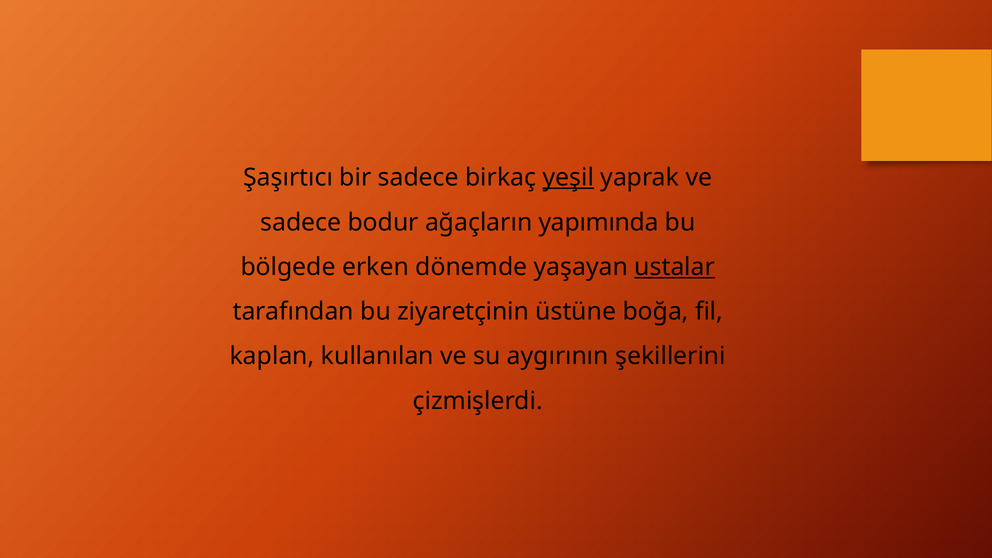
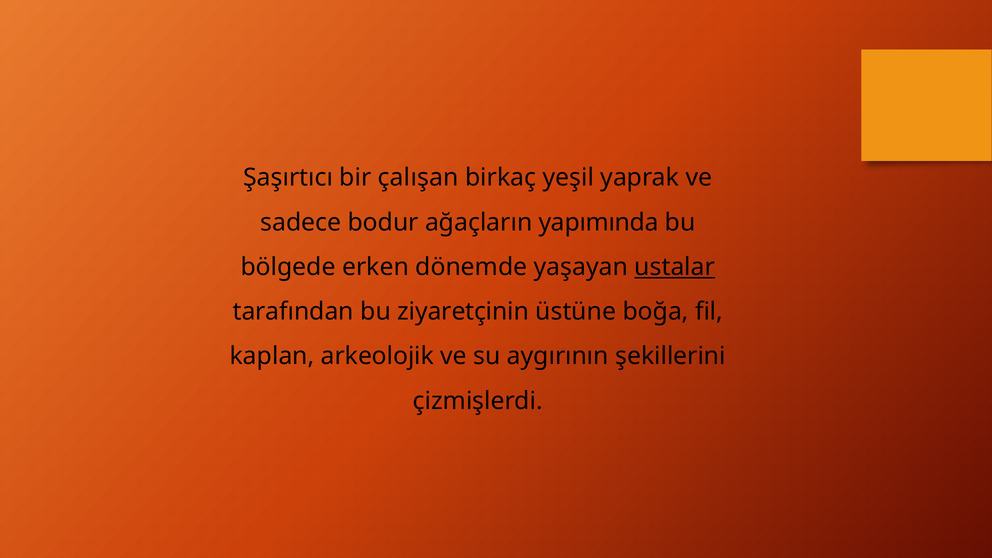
bir sadece: sadece -> çalışan (418, 178)
yeşil underline: present -> none (568, 178)
kullanılan: kullanılan -> arkeolojik (377, 356)
